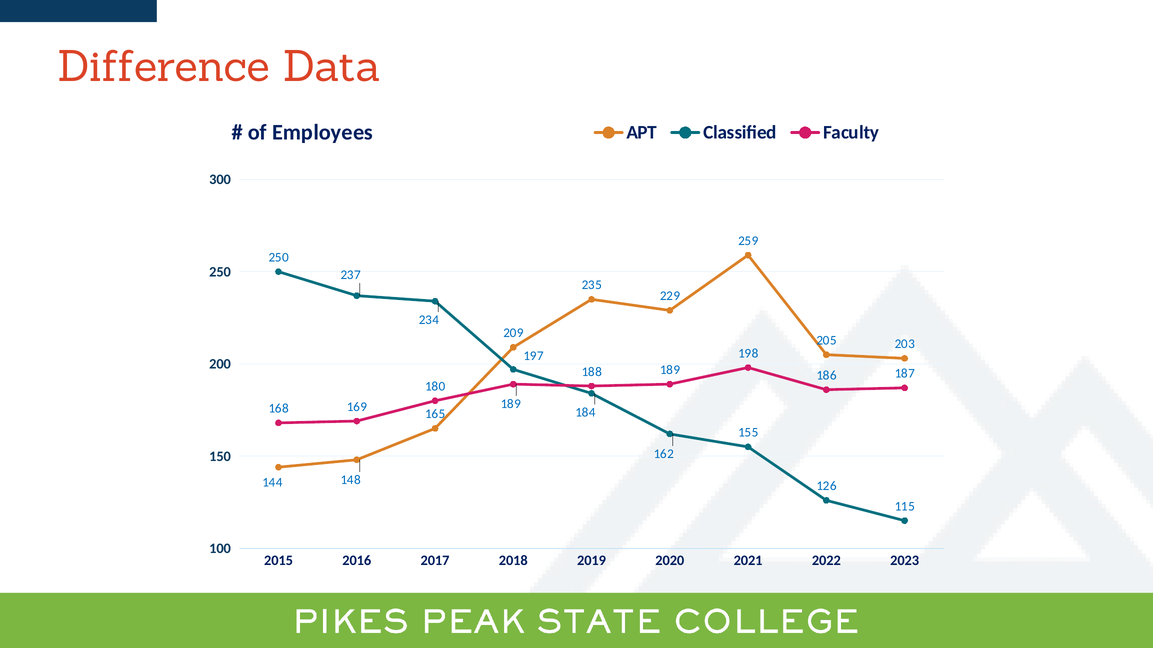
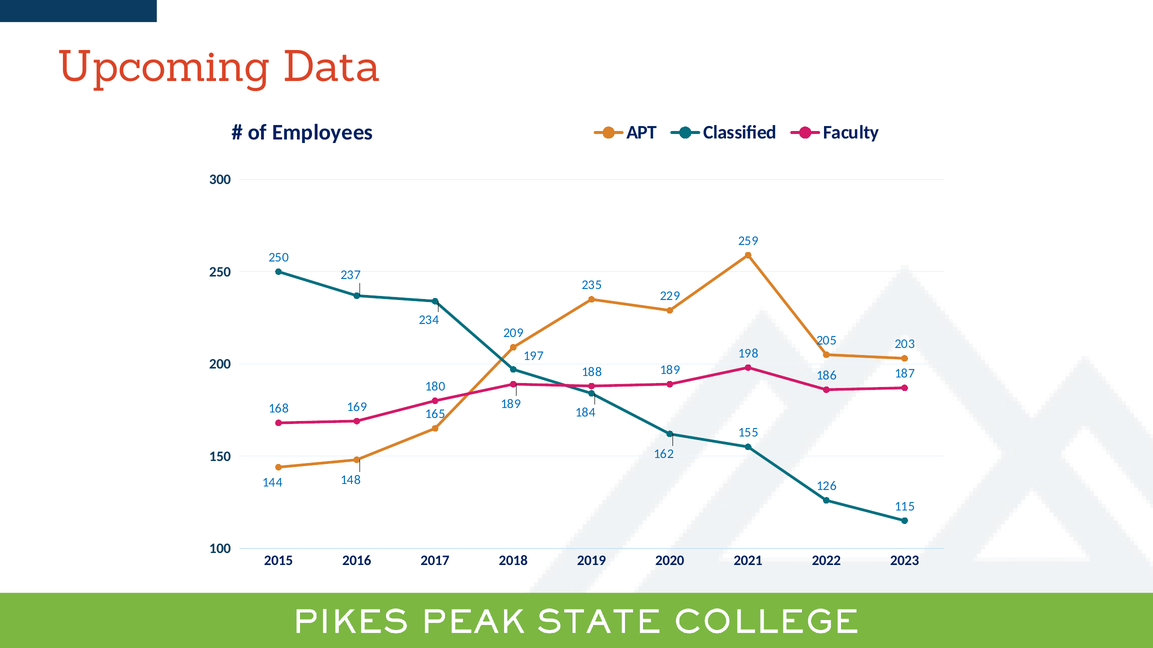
Difference: Difference -> Upcoming (164, 67)
